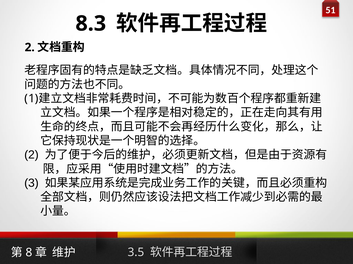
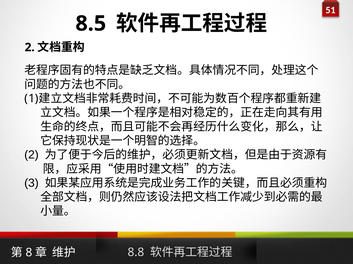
8.3: 8.3 -> 8.5 (91, 24)
3.5: 3.5 -> 8.8 (136, 253)
